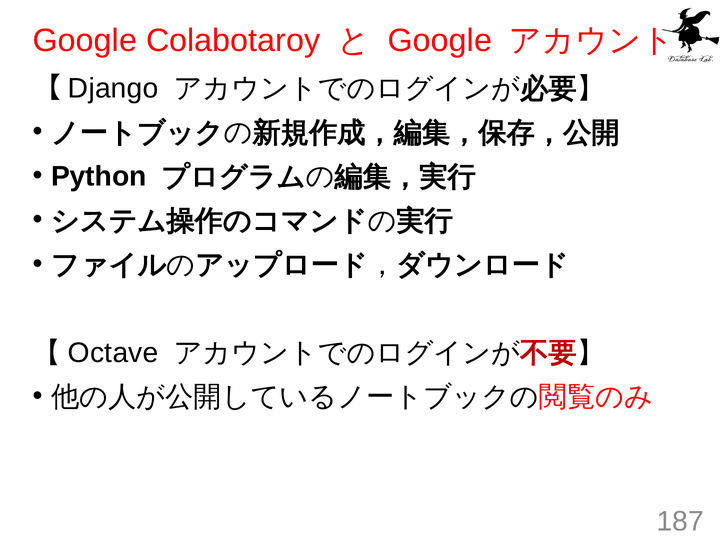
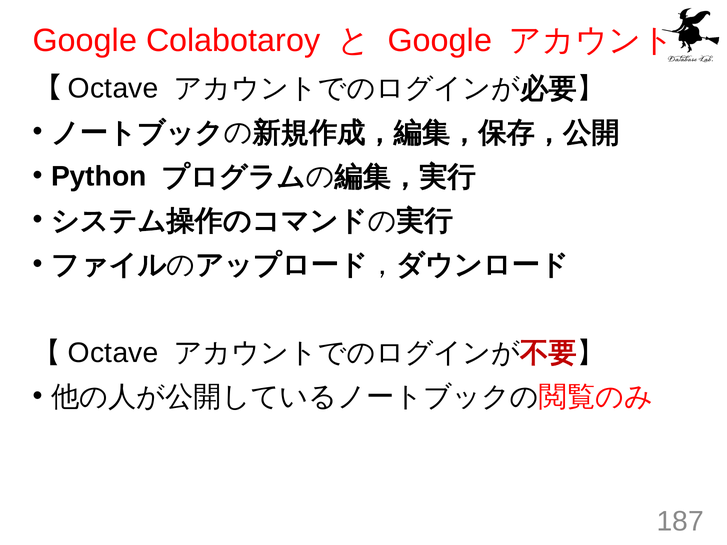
Django: Django -> Octave (113, 89)
